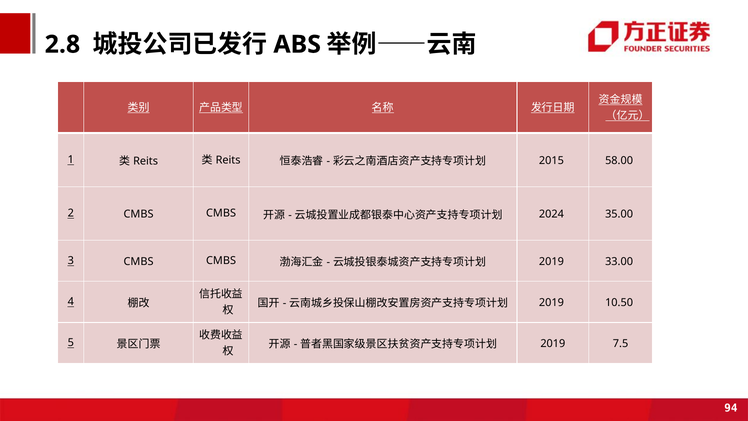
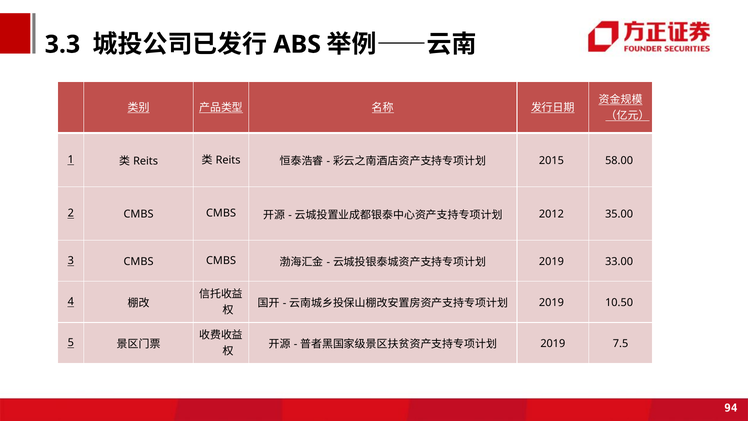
2.8: 2.8 -> 3.3 (62, 44)
2024: 2024 -> 2012 (551, 214)
